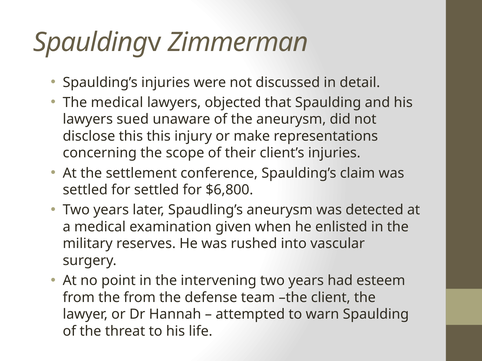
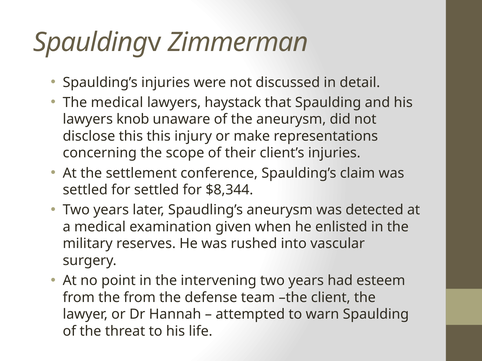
objected: objected -> haystack (233, 103)
sued: sued -> knob (133, 119)
$6,800: $6,800 -> $8,344 (229, 190)
